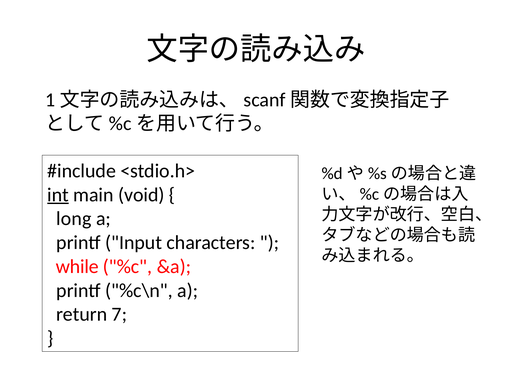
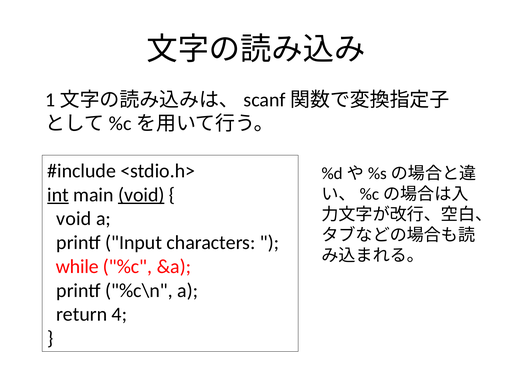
void underline: none -> present (141, 195)
long: long -> void (74, 219)
7: 7 -> 4 (119, 314)
